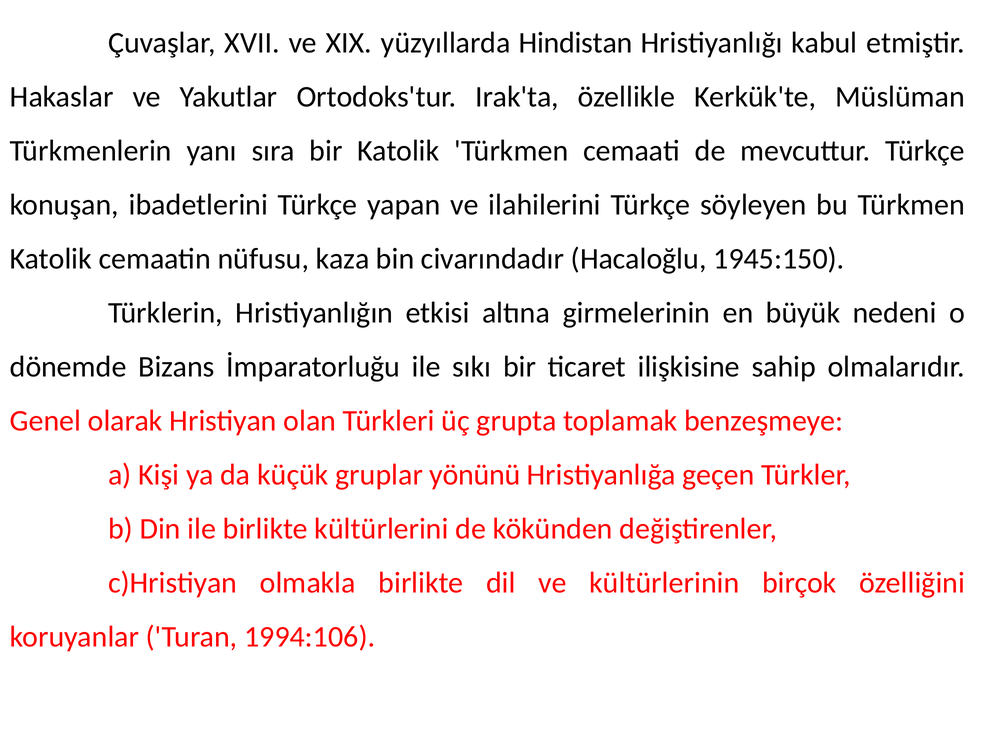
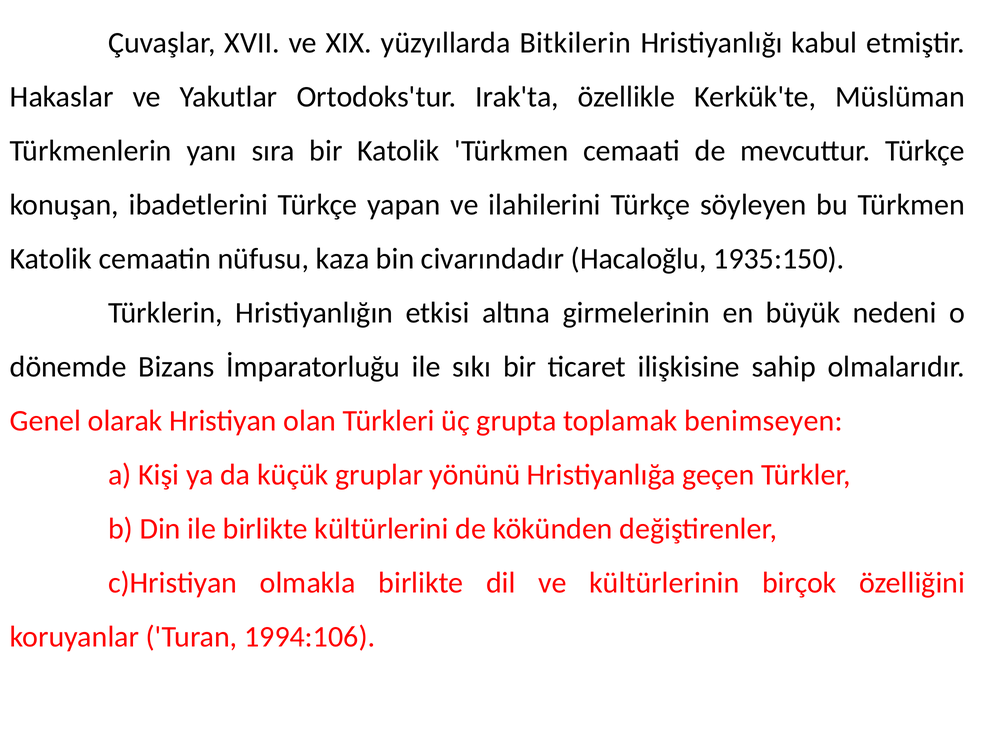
Hindistan: Hindistan -> Bitkilerin (575, 43)
1945:150: 1945:150 -> 1935:150 (779, 259)
benzeşmeye: benzeşmeye -> benimseyen (764, 421)
